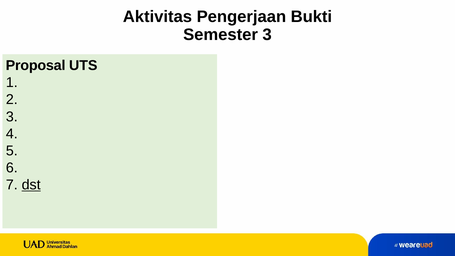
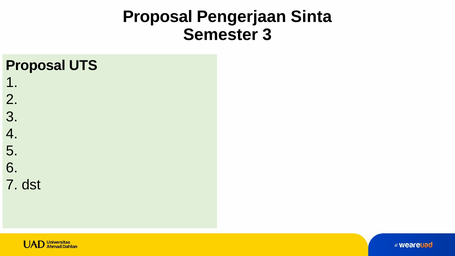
Aktivitas: Aktivitas -> Proposal (158, 17)
Bukti: Bukti -> Sinta (311, 17)
dst underline: present -> none (31, 185)
